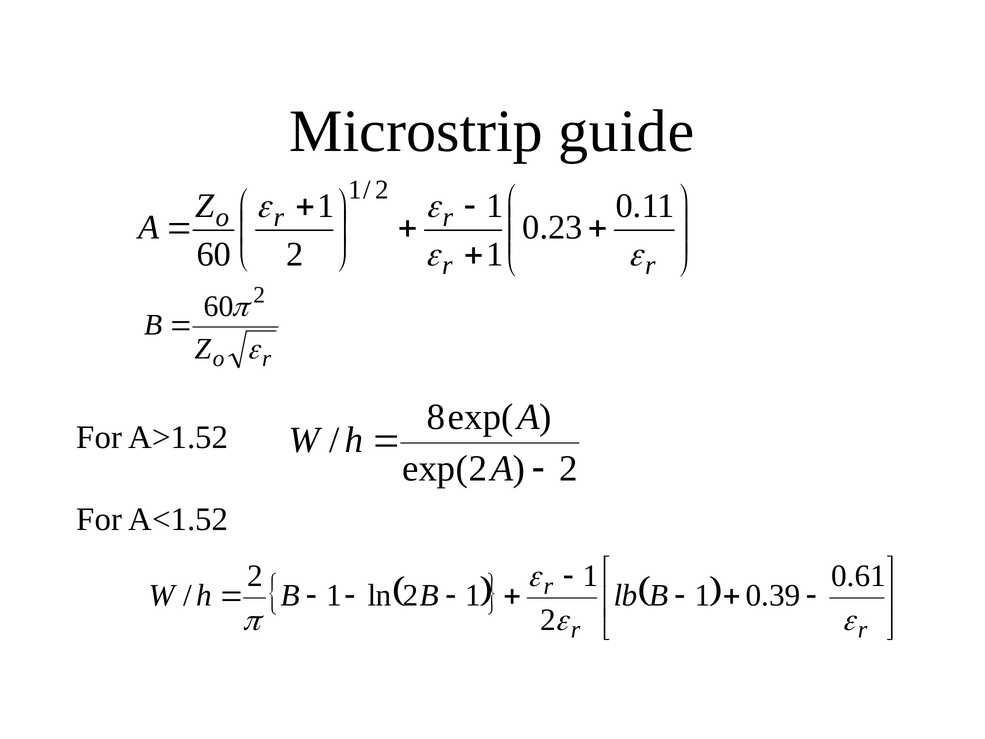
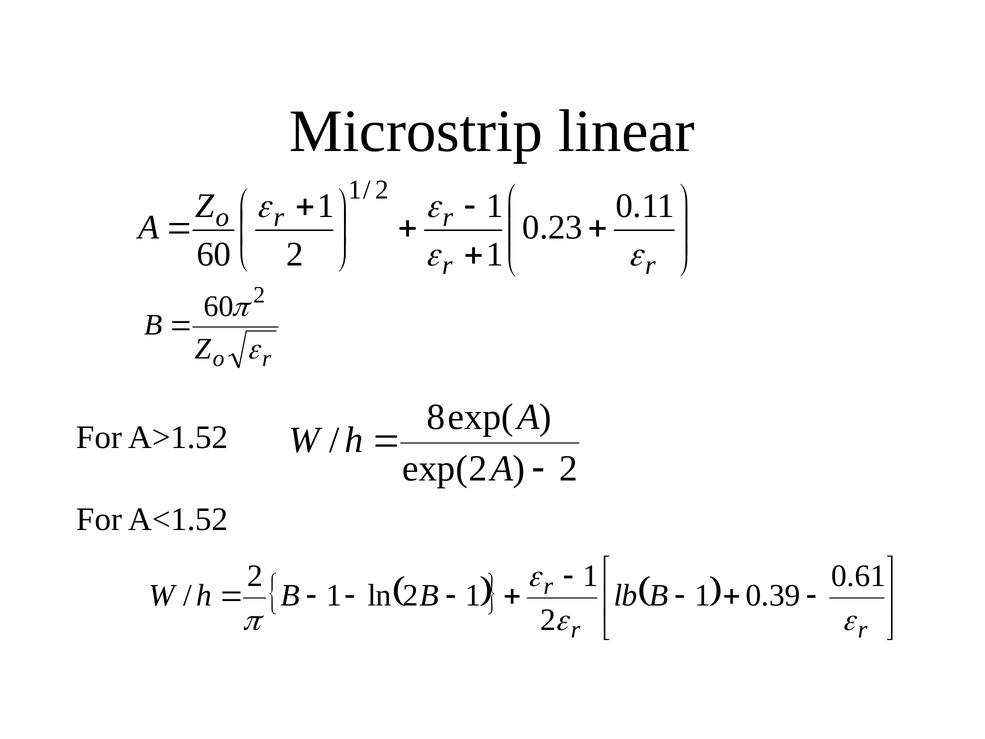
guide: guide -> linear (626, 131)
